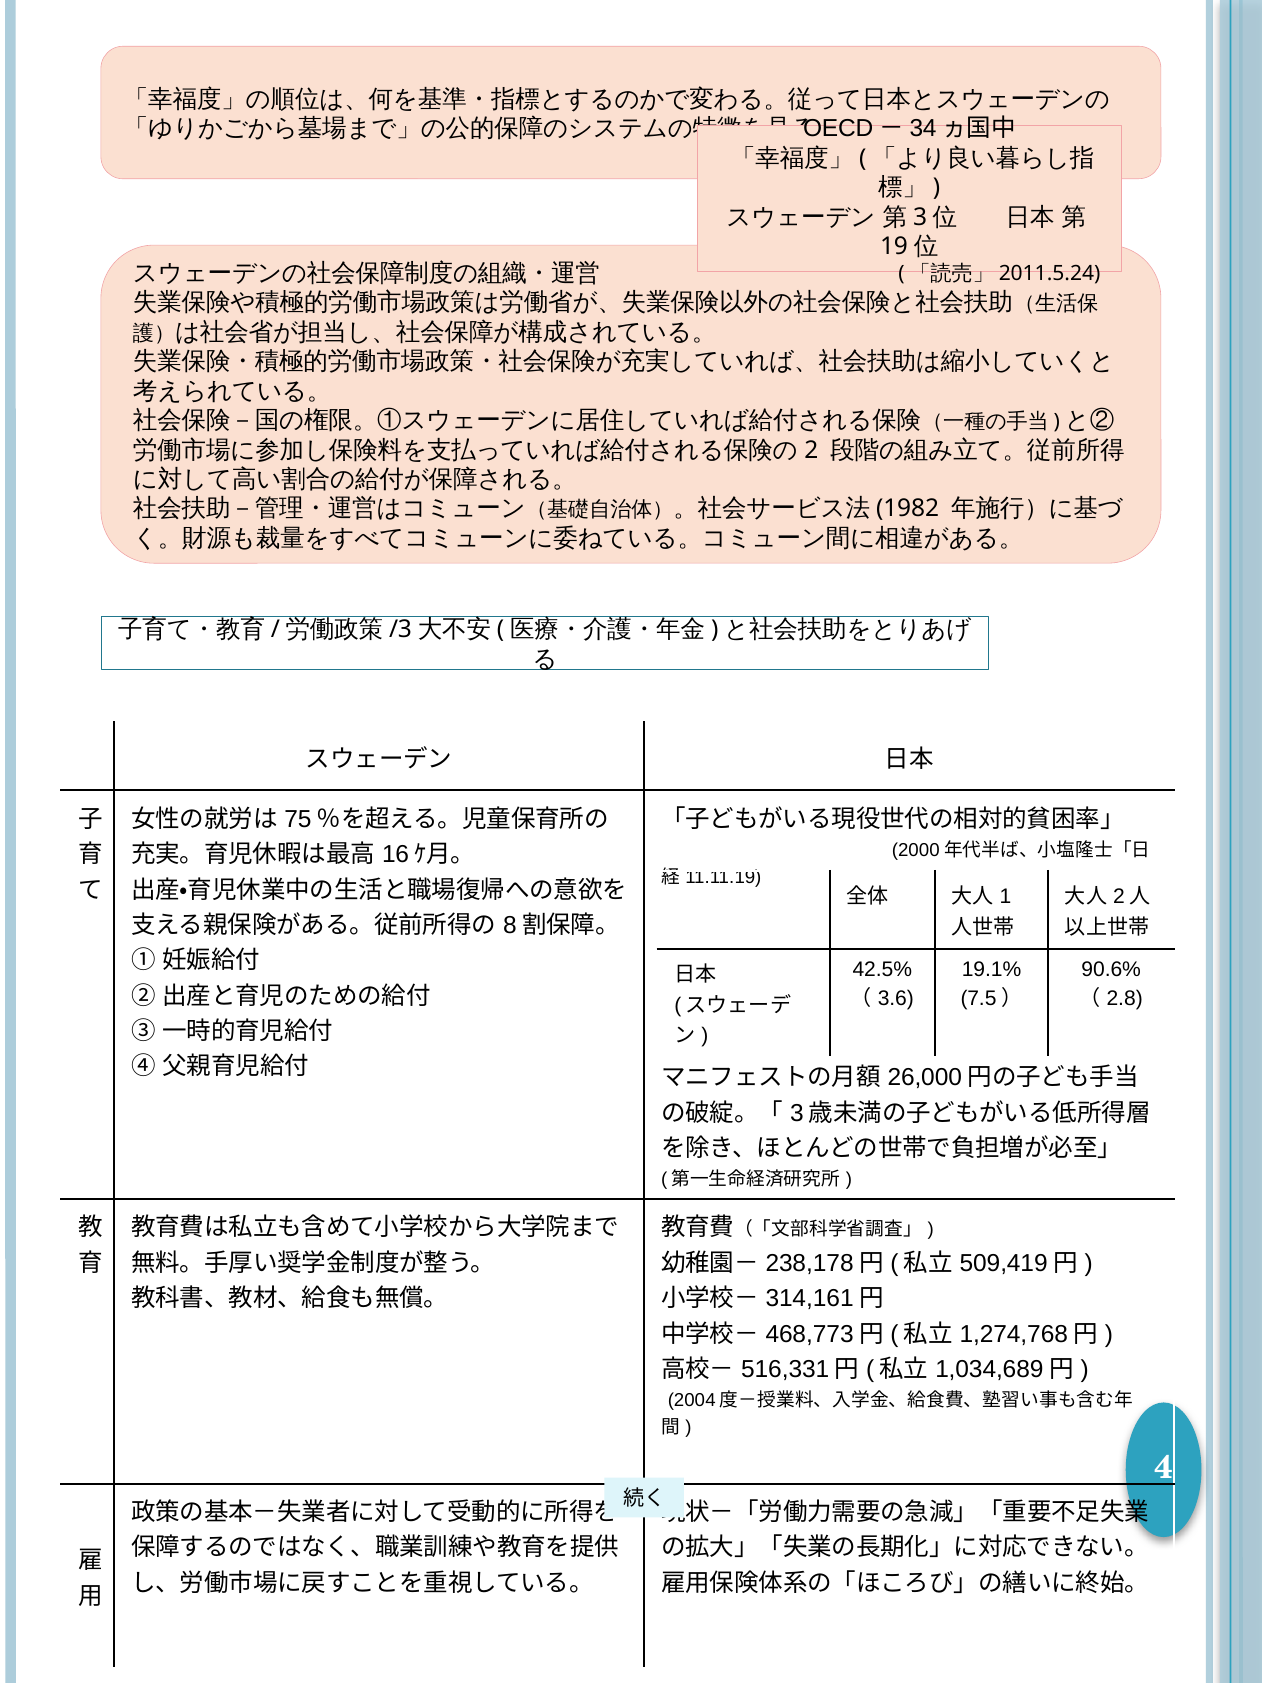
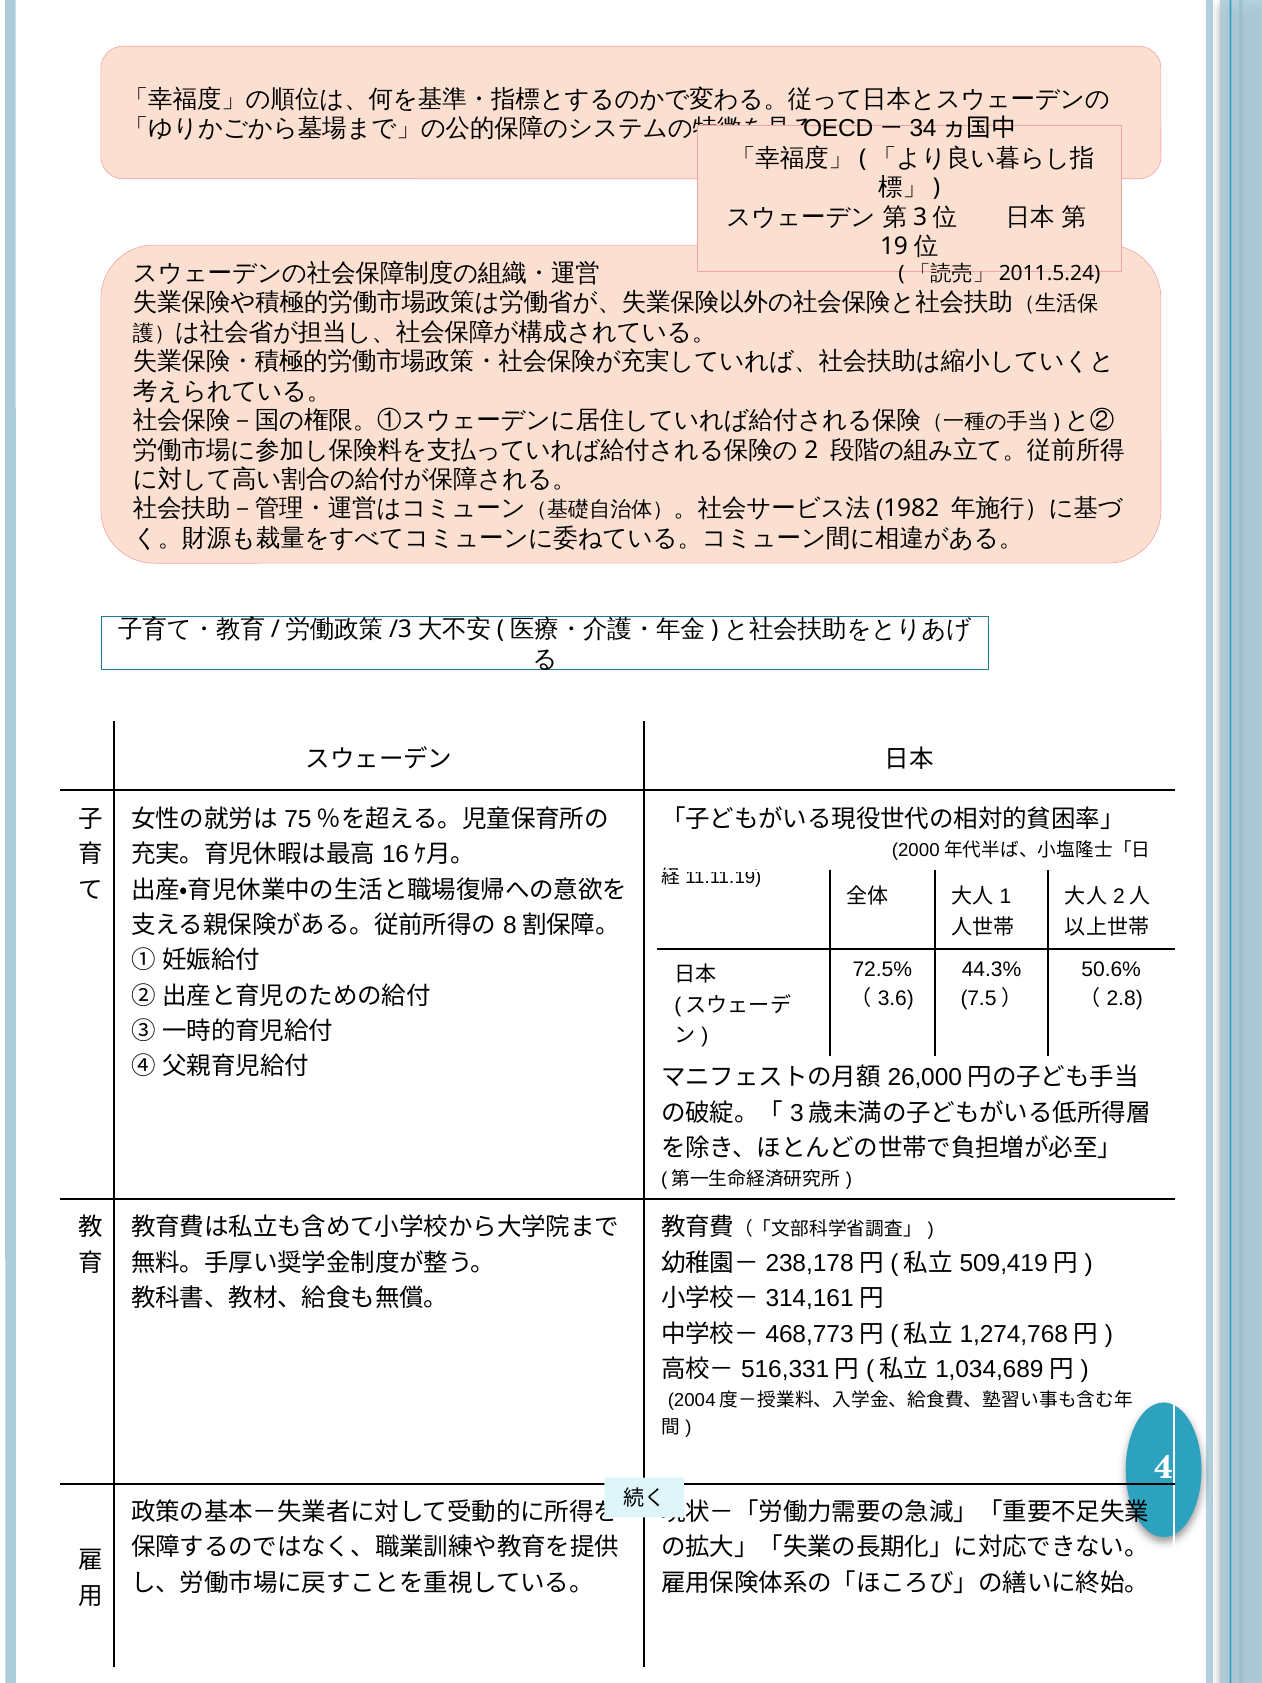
42.5%: 42.5% -> 72.5% (882, 969)
19.1%: 19.1% -> 44.3% (992, 969)
90.6%: 90.6% -> 50.6% (1111, 969)
